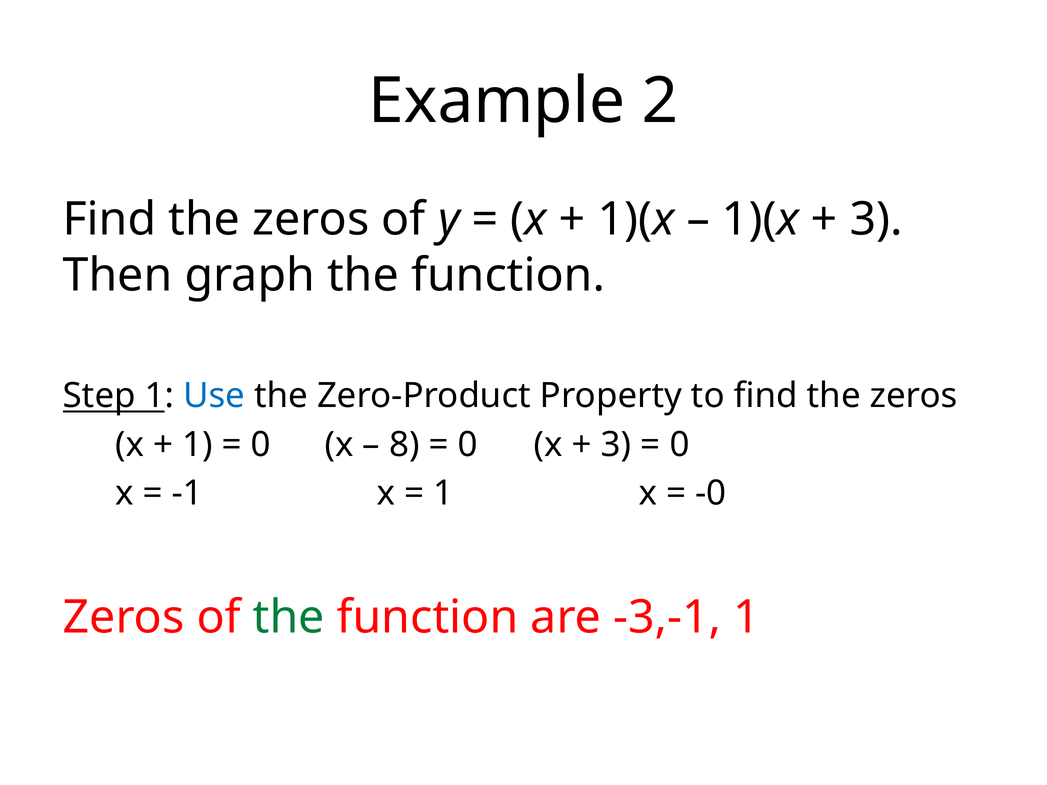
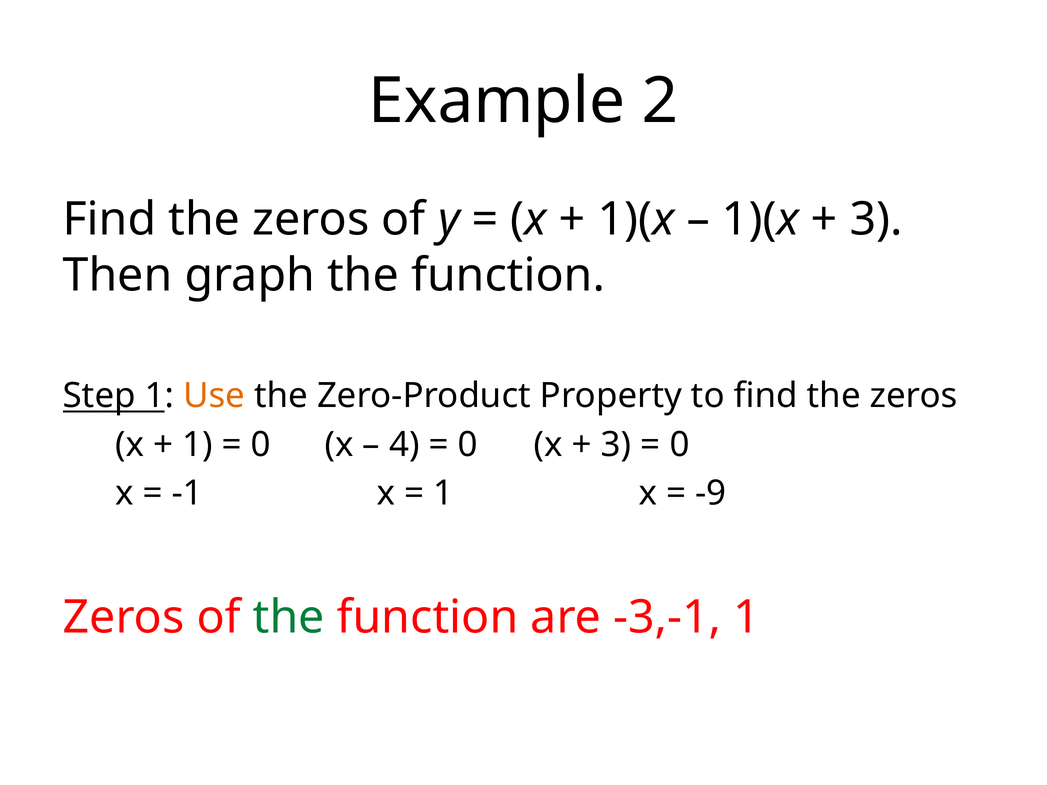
Use colour: blue -> orange (214, 396)
8: 8 -> 4 (404, 445)
-0: -0 -> -9 (711, 494)
